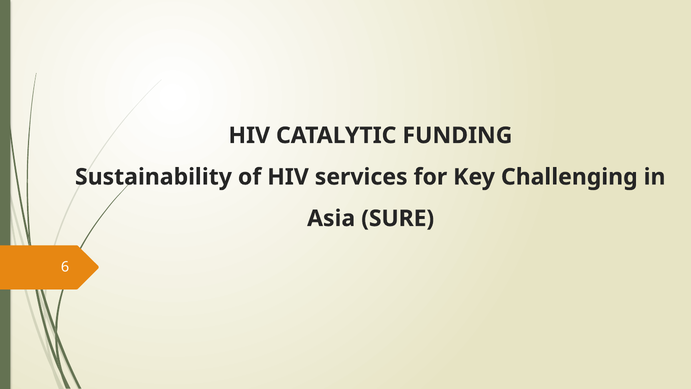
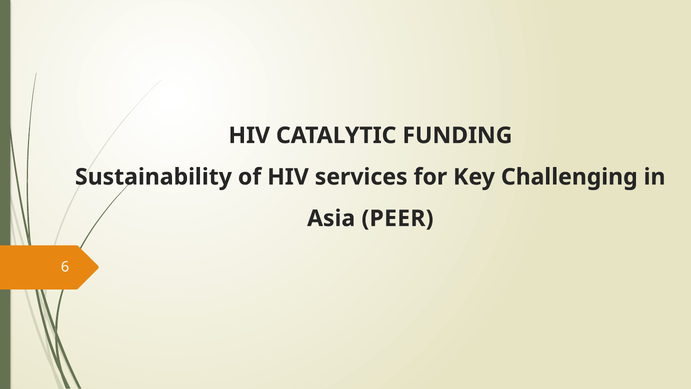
SURE: SURE -> PEER (397, 218)
